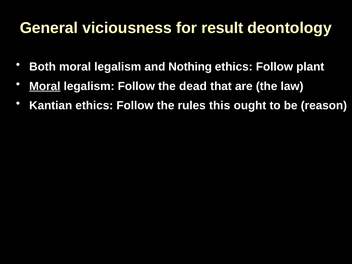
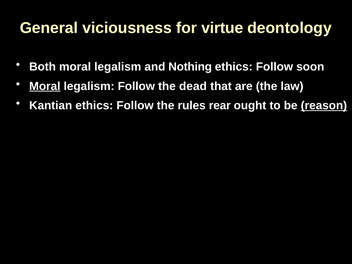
result: result -> virtue (222, 28)
plant: plant -> soon (310, 67)
this: this -> rear (220, 105)
reason underline: none -> present (324, 105)
